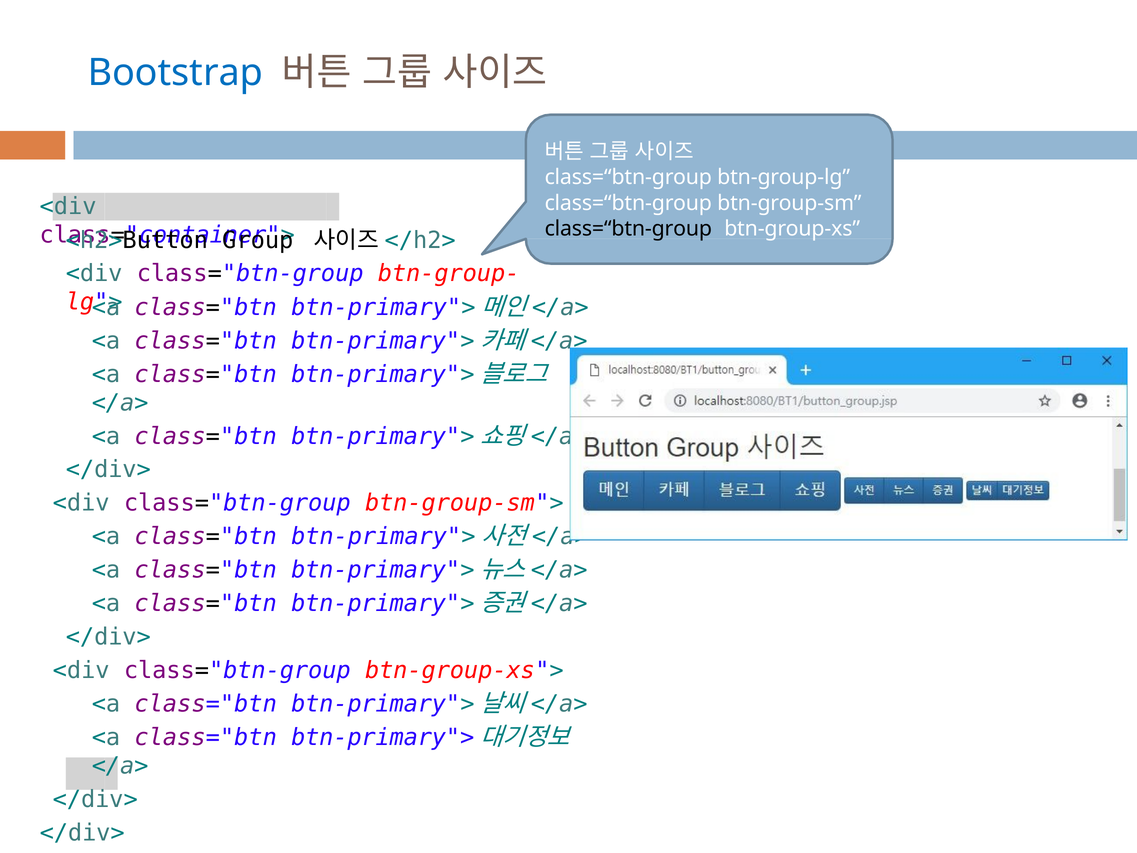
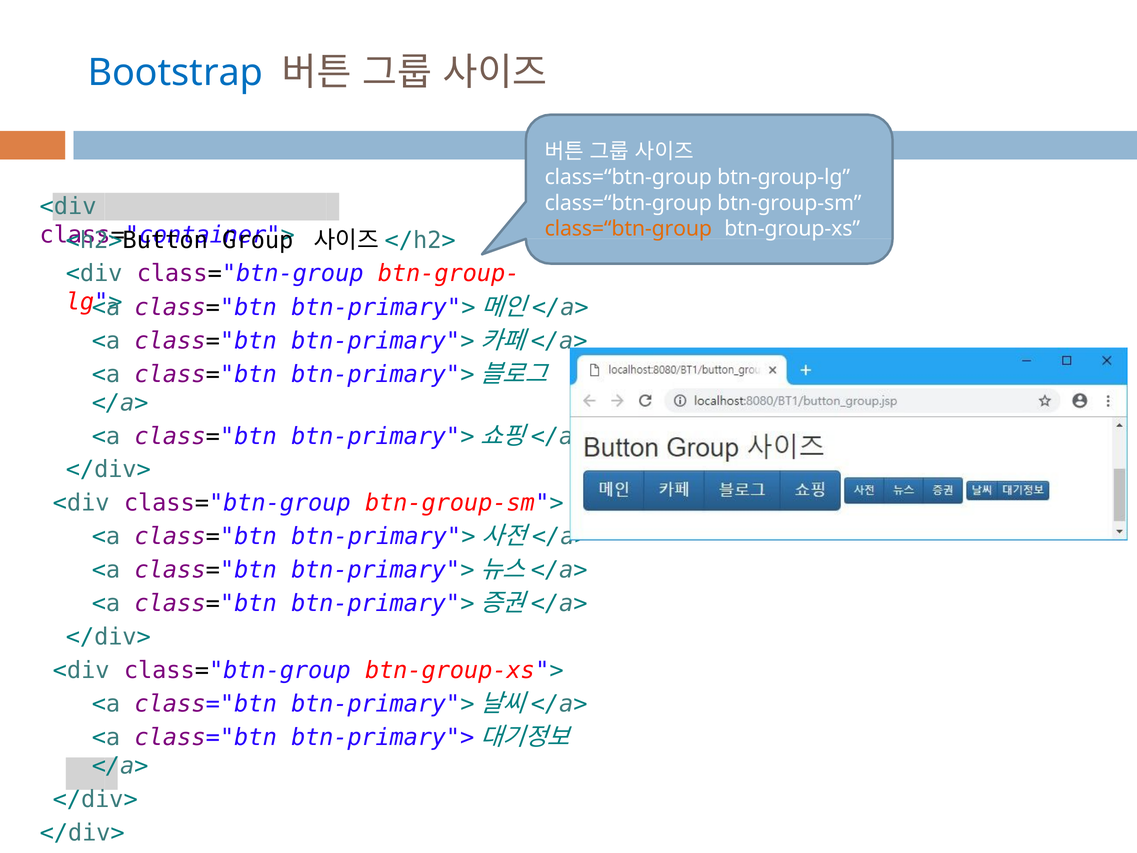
class=“btn-group colour: black -> orange (628, 228)
